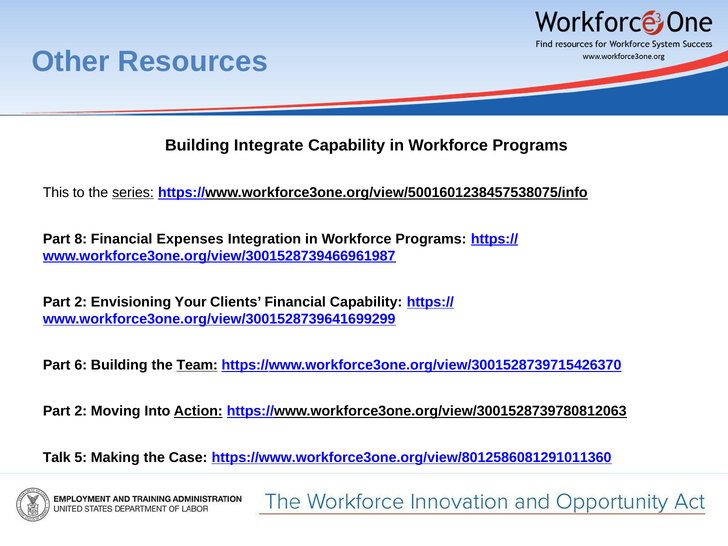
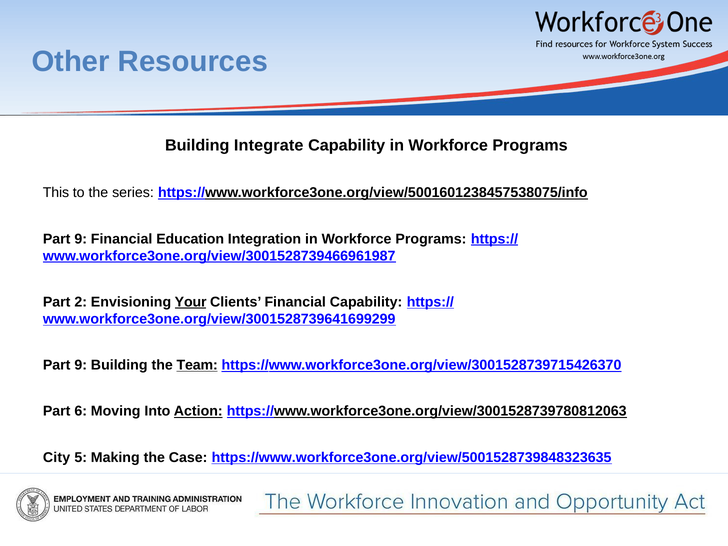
series underline: present -> none (133, 193)
8: 8 -> 9 (81, 239)
Expenses: Expenses -> Education (190, 239)
Your underline: none -> present (191, 302)
6: 6 -> 9 (81, 365)
2: 2 -> 6 (81, 411)
Talk: Talk -> City (57, 457)
https://www.workforce3one.org/view/8012586081291011360: https://www.workforce3one.org/view/8012586081291011360 -> https://www.workforce3one.org/view/5001528739848323635 (412, 457)
